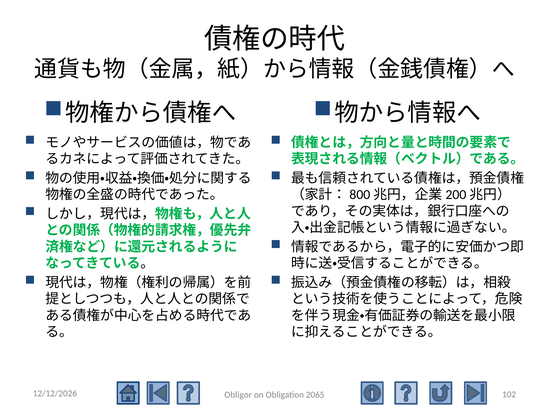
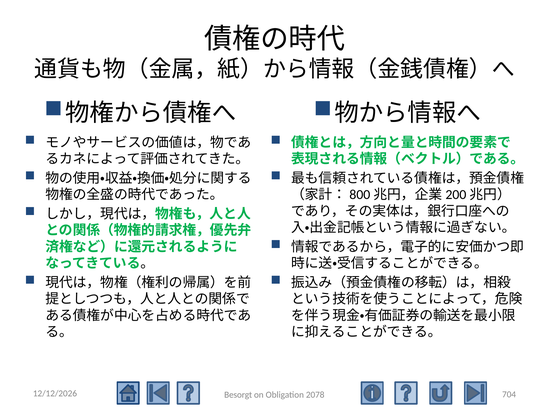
102: 102 -> 704 (509, 394)
Obligor: Obligor -> Besorgt (238, 395)
2065: 2065 -> 2078 (315, 395)
